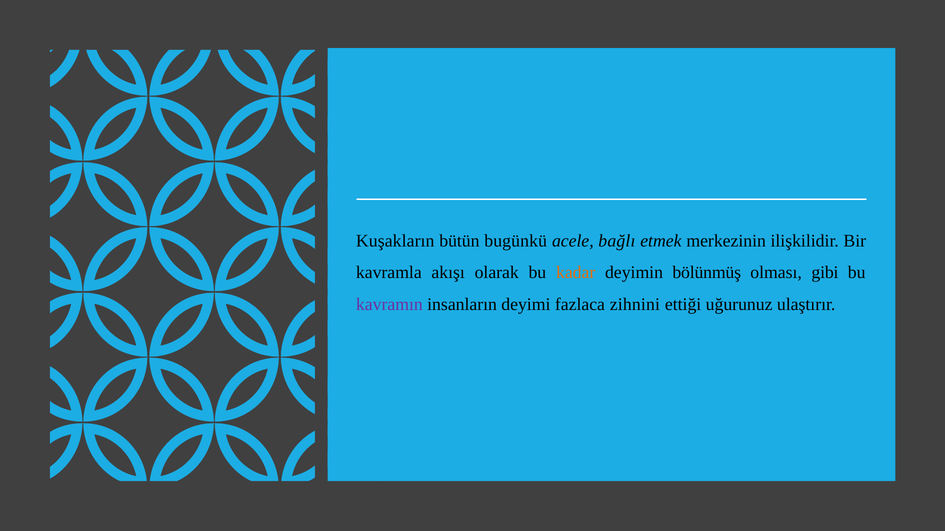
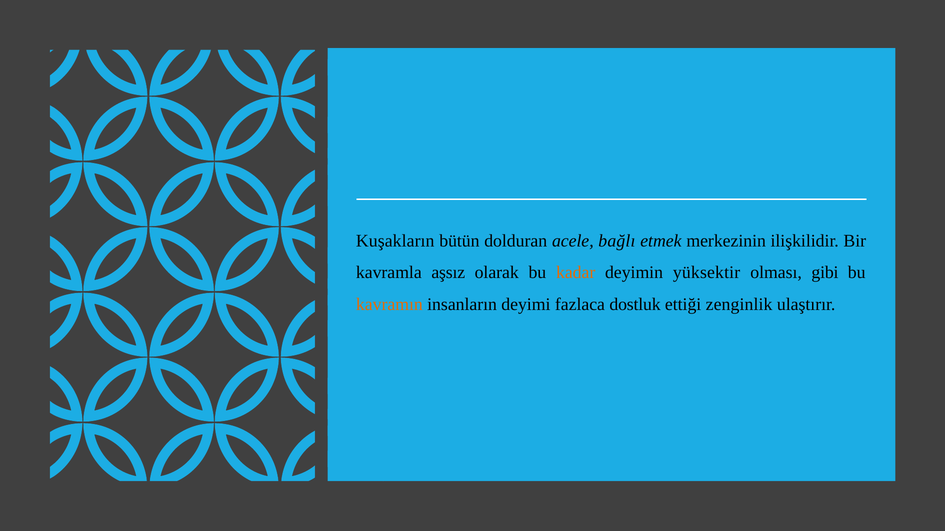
bugünkü: bugünkü -> dolduran (516, 241)
akışı: akışı -> aşsız (448, 273)
bölünmüş: bölünmüş -> yüksektir (707, 273)
kavramın colour: purple -> orange (389, 305)
zihnini: zihnini -> dostluk (635, 305)
uğurunuz: uğurunuz -> zenginlik (739, 305)
